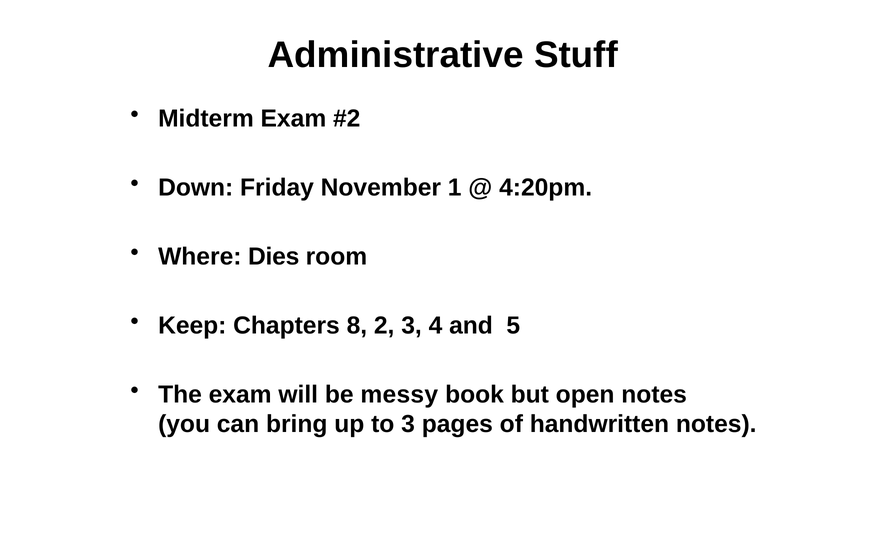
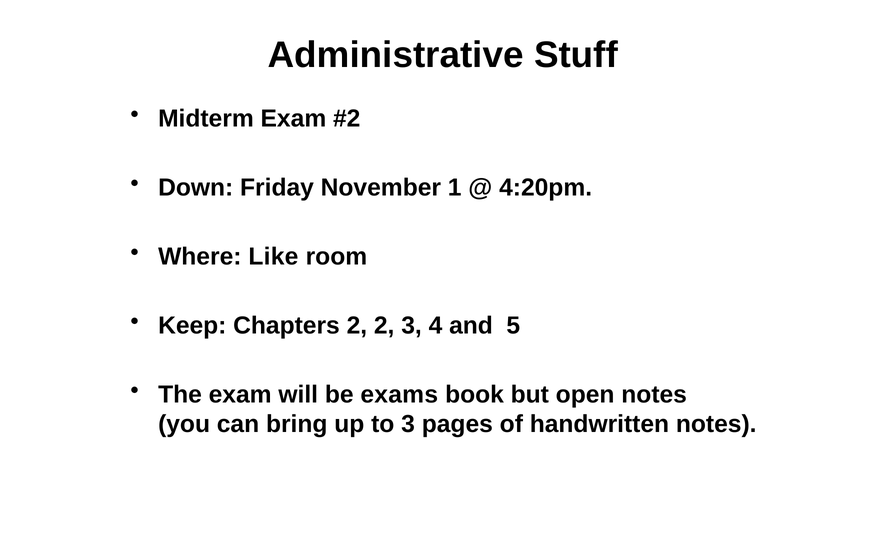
Dies: Dies -> Like (273, 256)
Chapters 8: 8 -> 2 (357, 325)
messy: messy -> exams (399, 394)
